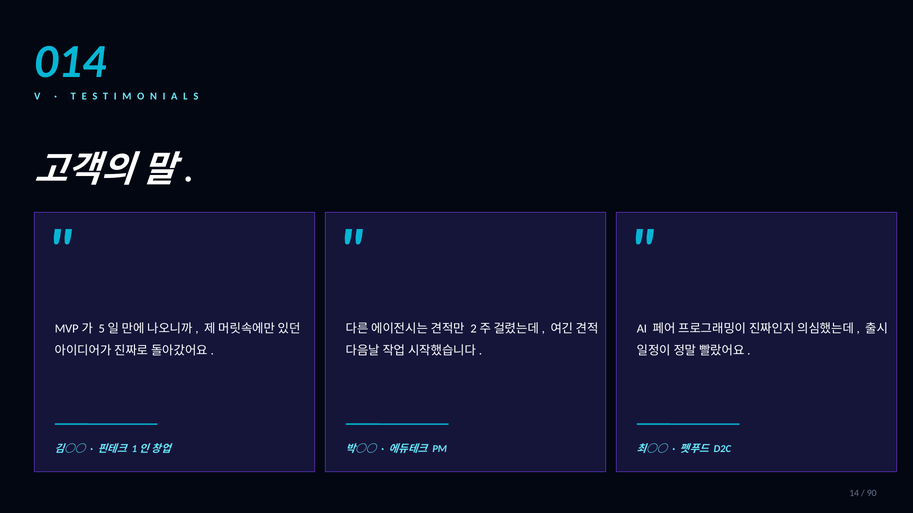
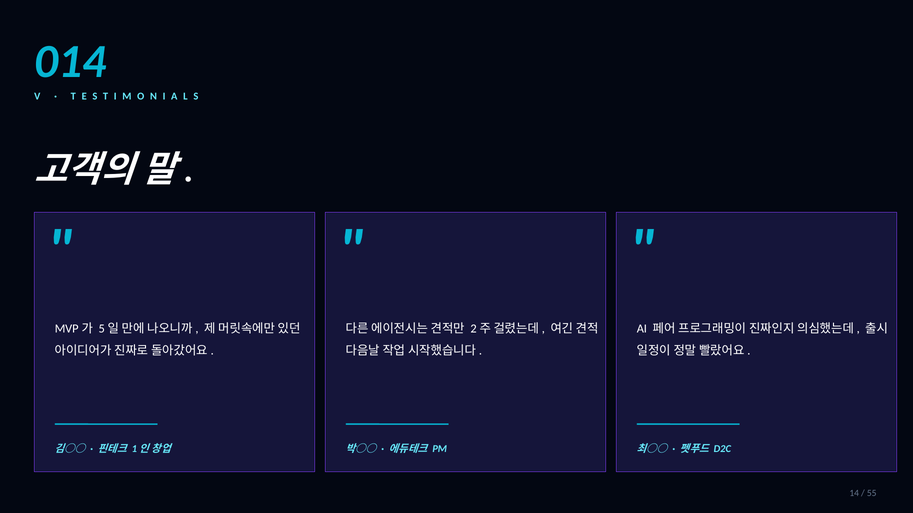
90: 90 -> 55 (872, 494)
